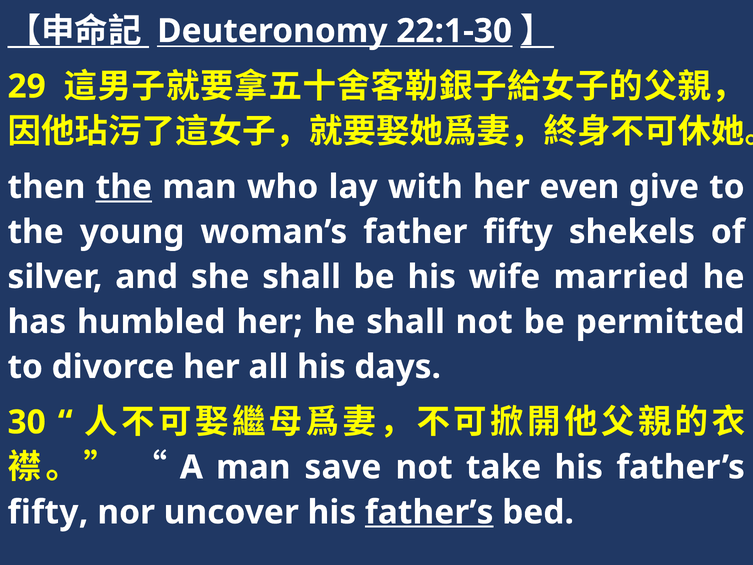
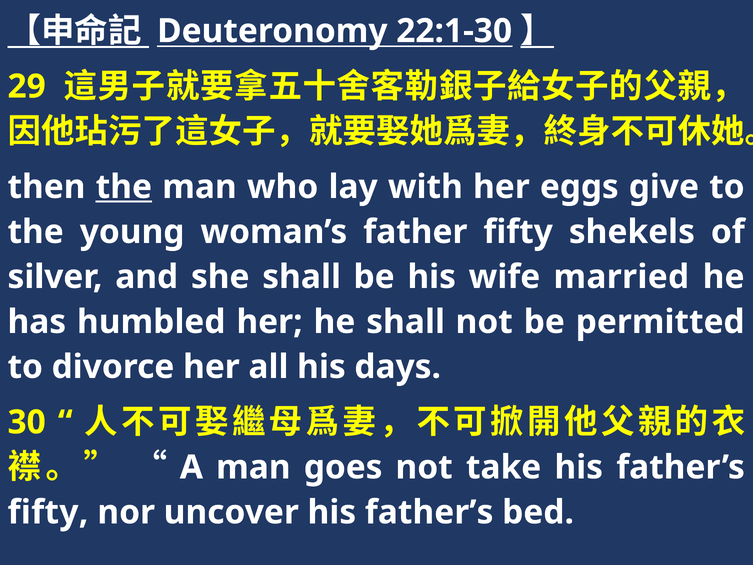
even: even -> eggs (579, 187)
save: save -> goes (343, 467)
father’s underline: present -> none (429, 512)
